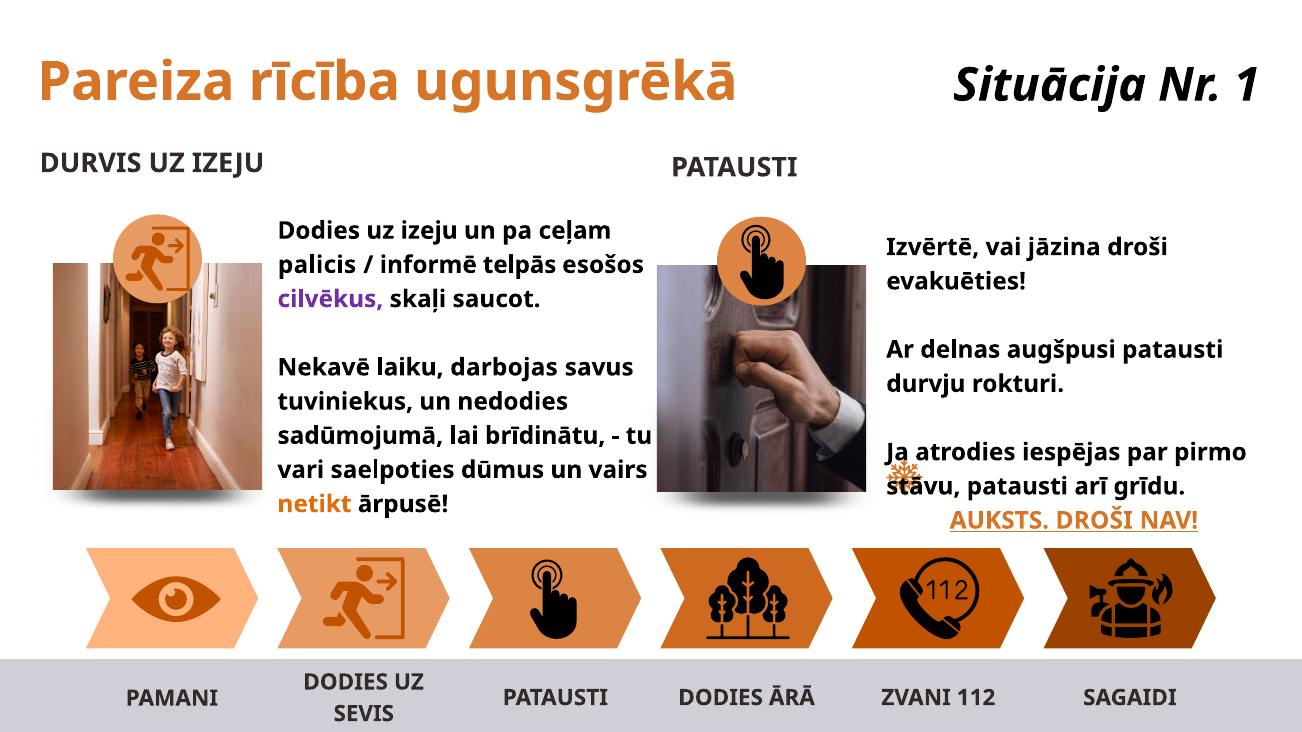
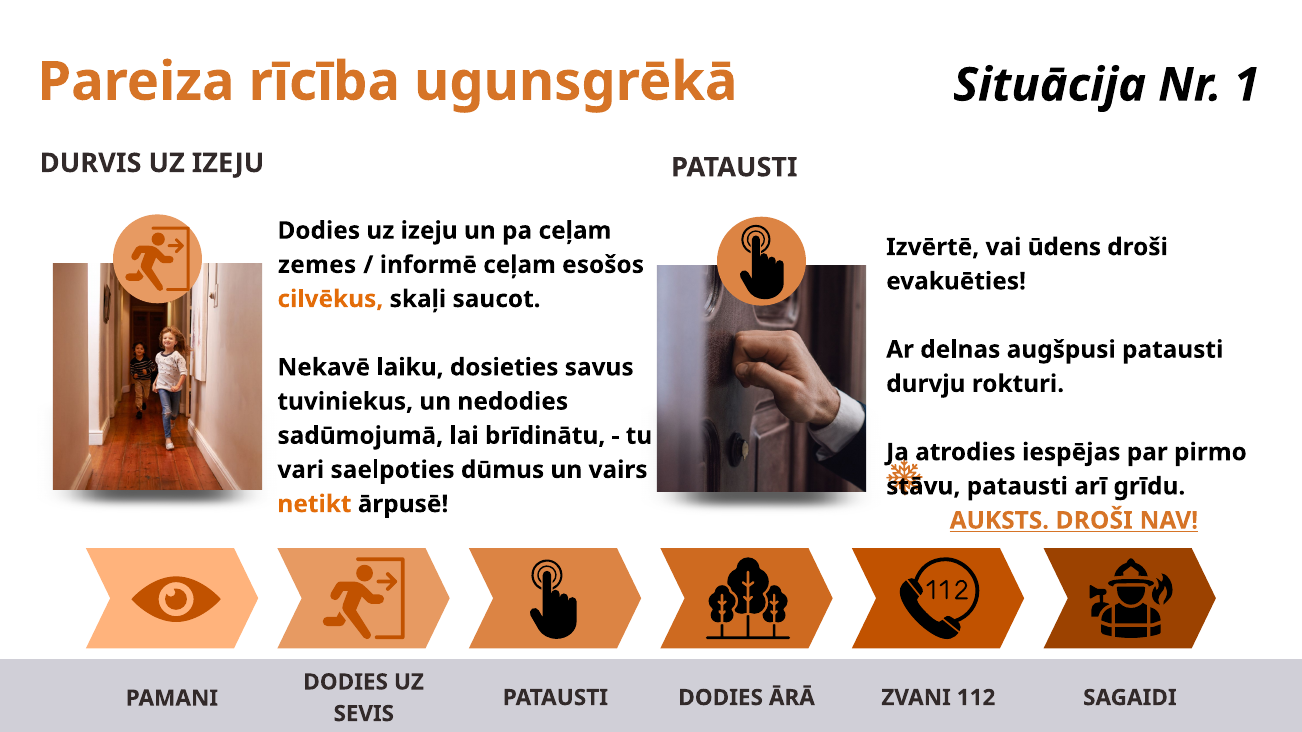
jāzina: jāzina -> ūdens (1064, 247)
palicis: palicis -> zemes (317, 265)
informē telpās: telpās -> ceļam (520, 265)
cilvēkus colour: purple -> orange (330, 299)
darbojas: darbojas -> dosieties (504, 368)
